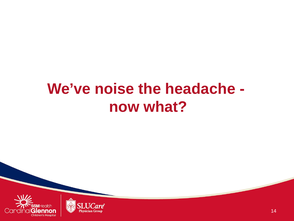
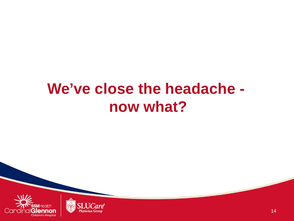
noise: noise -> close (114, 89)
